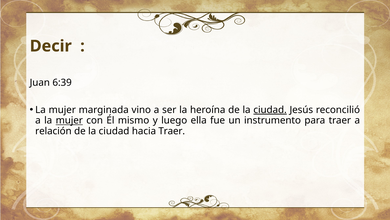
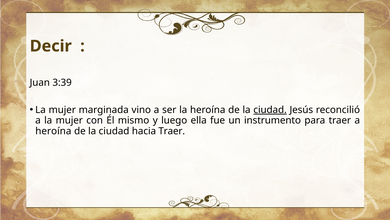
6:39: 6:39 -> 3:39 (62, 82)
mujer underline: present -> none (69, 120)
relación: relación -> heroína (53, 131)
